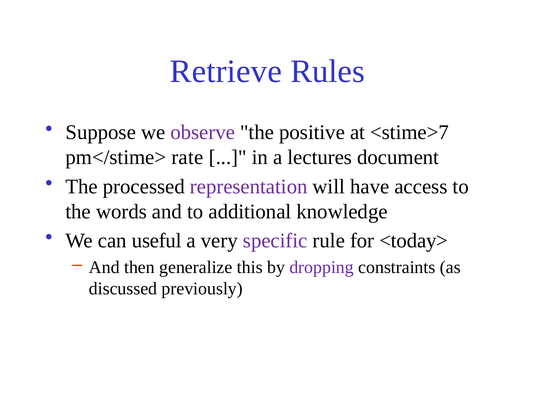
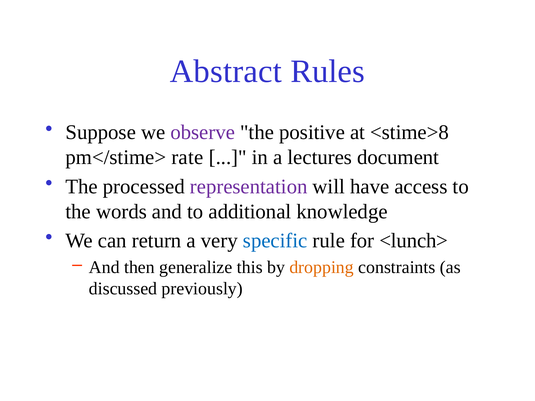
Retrieve: Retrieve -> Abstract (226, 71)
<stime>7: <stime>7 -> <stime>8 (410, 133)
useful: useful -> return (157, 241)
specific colour: purple -> blue (275, 241)
<today>: <today> -> <lunch> (414, 241)
dropping colour: purple -> orange (322, 267)
